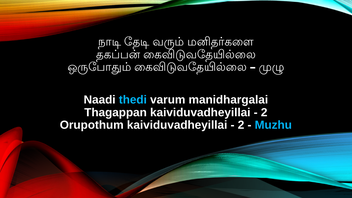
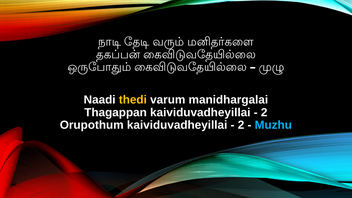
thedi colour: light blue -> yellow (133, 100)
